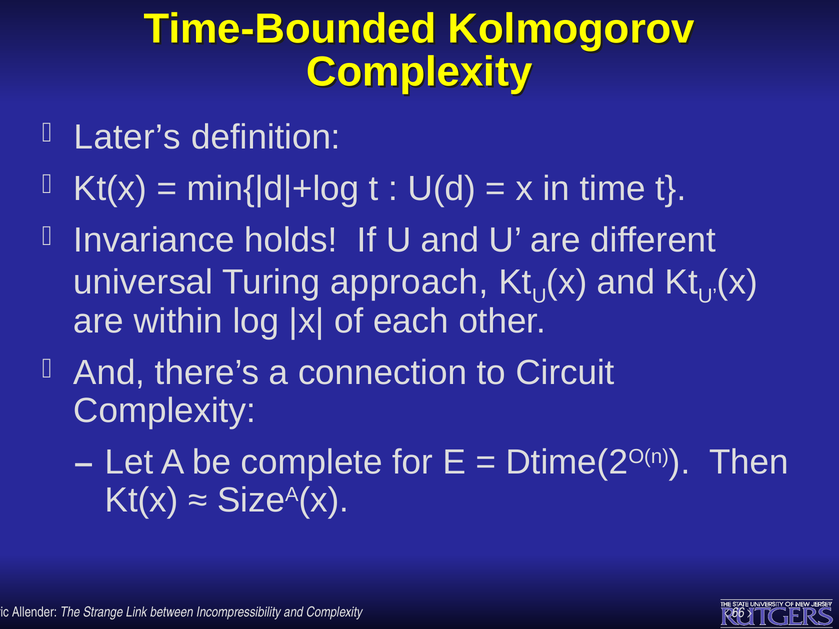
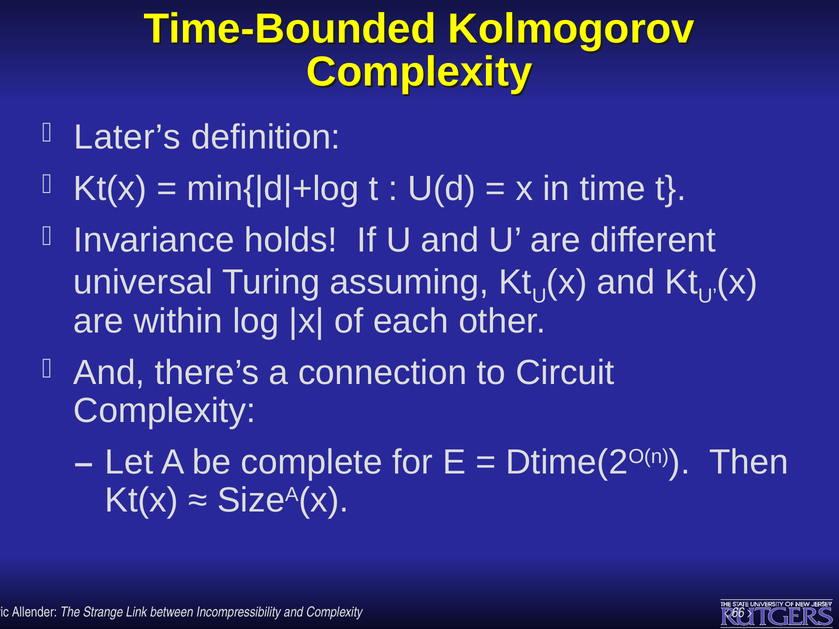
approach: approach -> assuming (409, 282)
